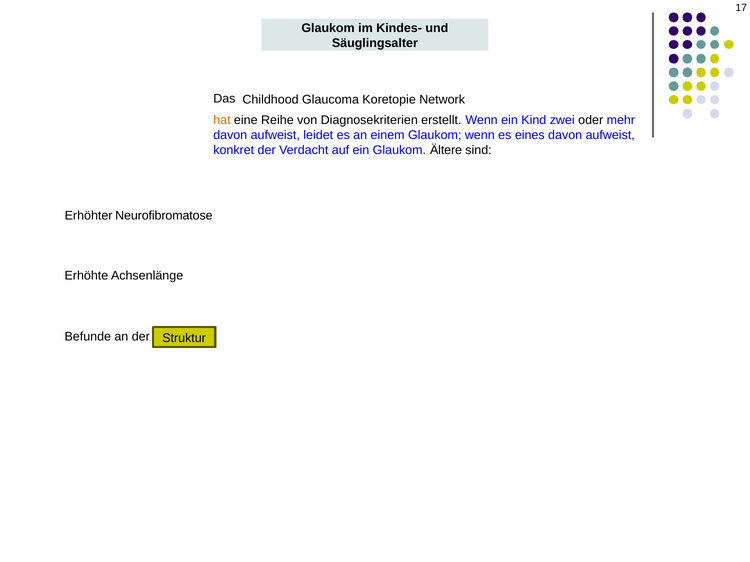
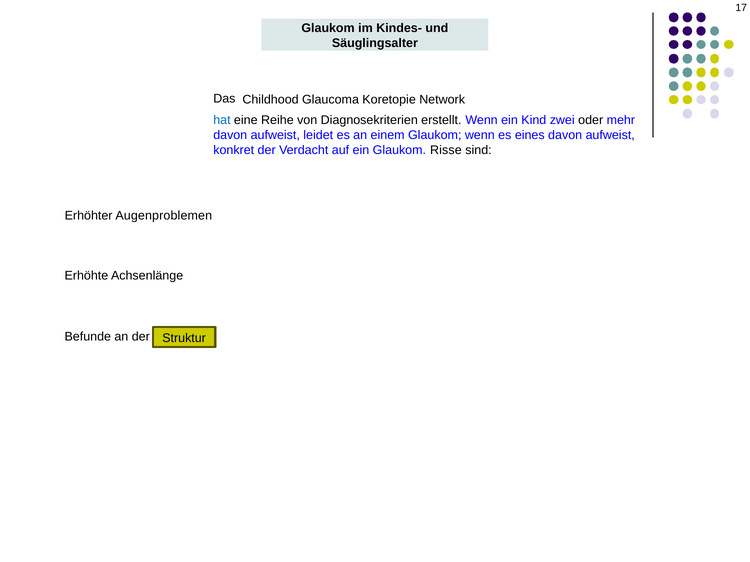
hat colour: orange -> blue (222, 120)
Ältere: Ältere -> Risse (446, 150)
Neurofibromatose: Neurofibromatose -> Augenproblemen (164, 216)
